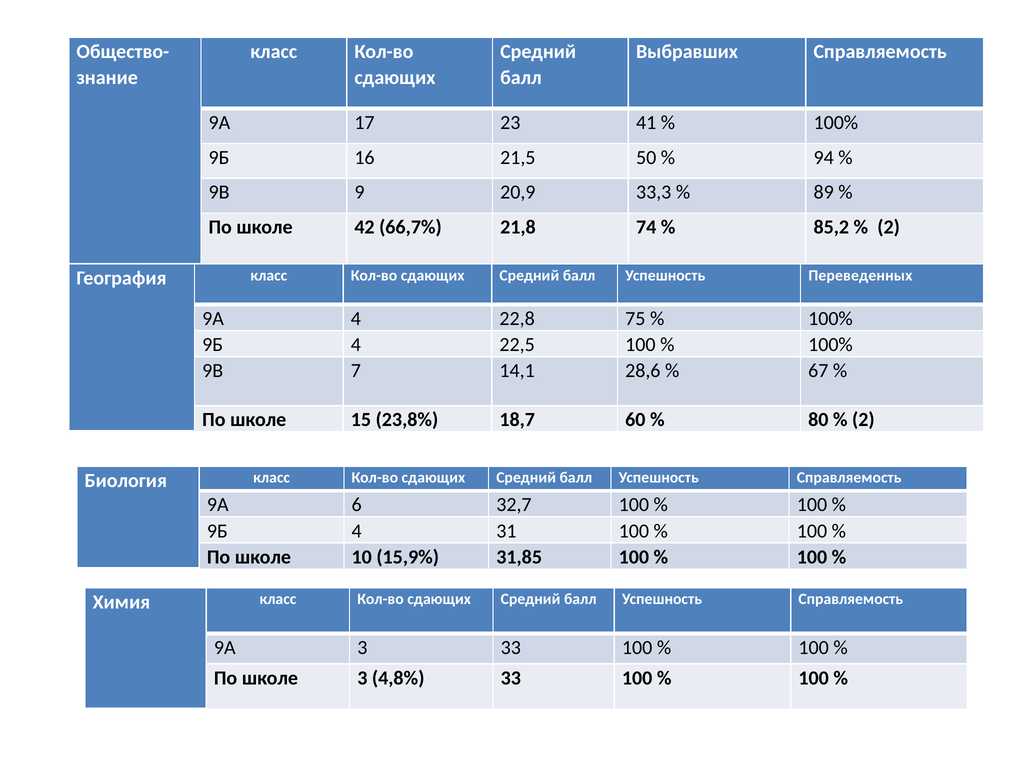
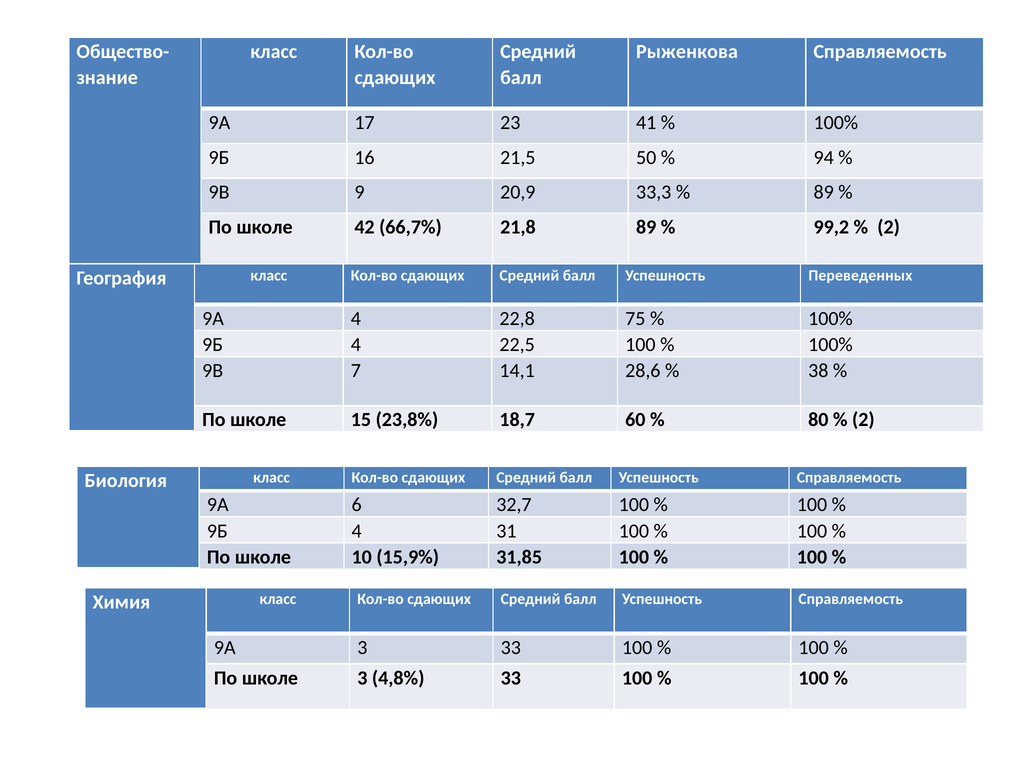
Выбравших: Выбравших -> Рыженкова (687, 52)
21,8 74: 74 -> 89 (646, 227)
85,2: 85,2 -> 99,2 (831, 227)
67: 67 -> 38 (818, 371)
